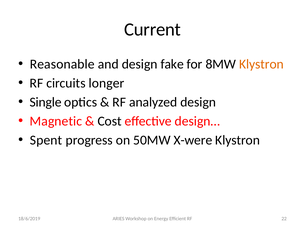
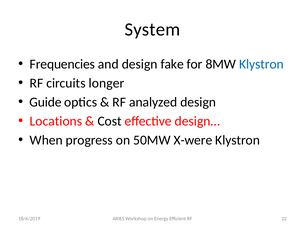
Current: Current -> System (152, 30)
Reasonable: Reasonable -> Frequencies (62, 64)
Klystron colour: orange -> blue (261, 64)
Single: Single -> Guide (46, 102)
Magnetic: Magnetic -> Locations (56, 121)
Spent: Spent -> When (46, 140)
